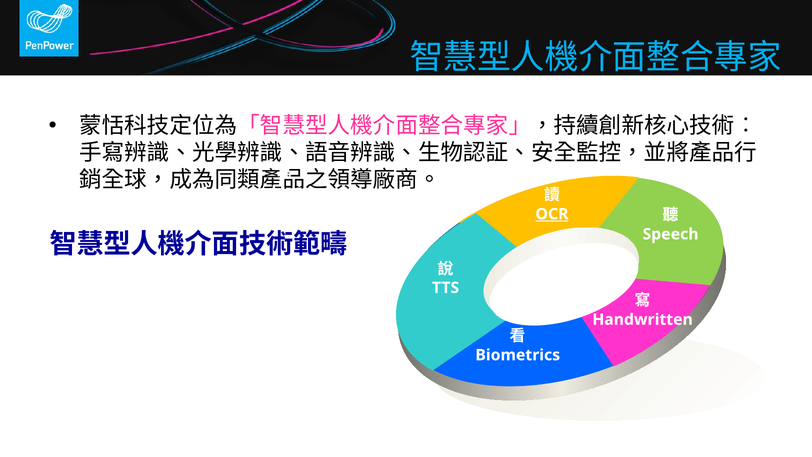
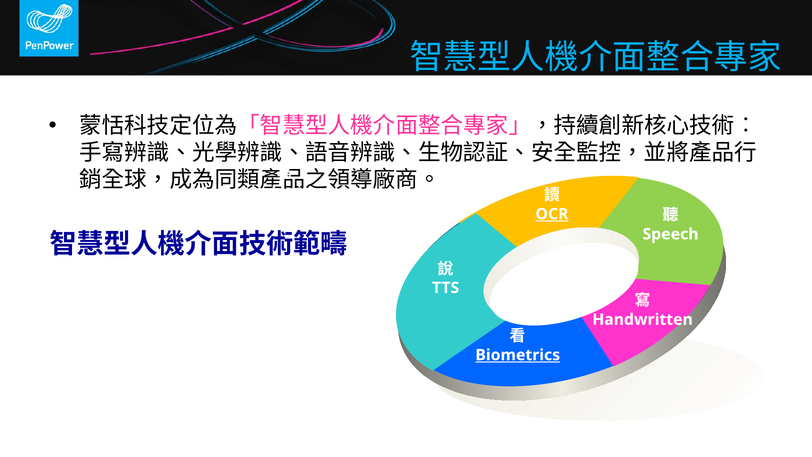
Biometrics underline: none -> present (518, 355)
